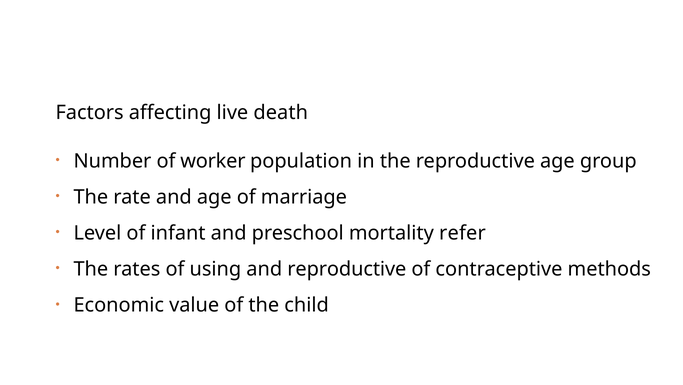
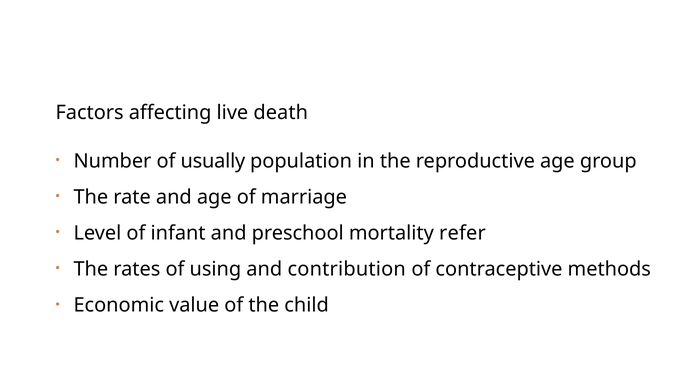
worker: worker -> usually (213, 161)
and reproductive: reproductive -> contribution (347, 269)
